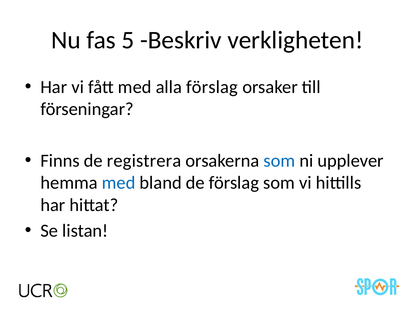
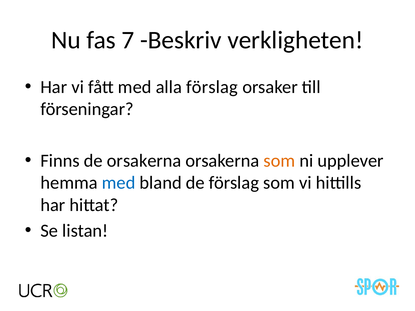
5: 5 -> 7 (128, 40)
de registrera: registrera -> orsakerna (144, 161)
som colour: blue -> orange (279, 161)
